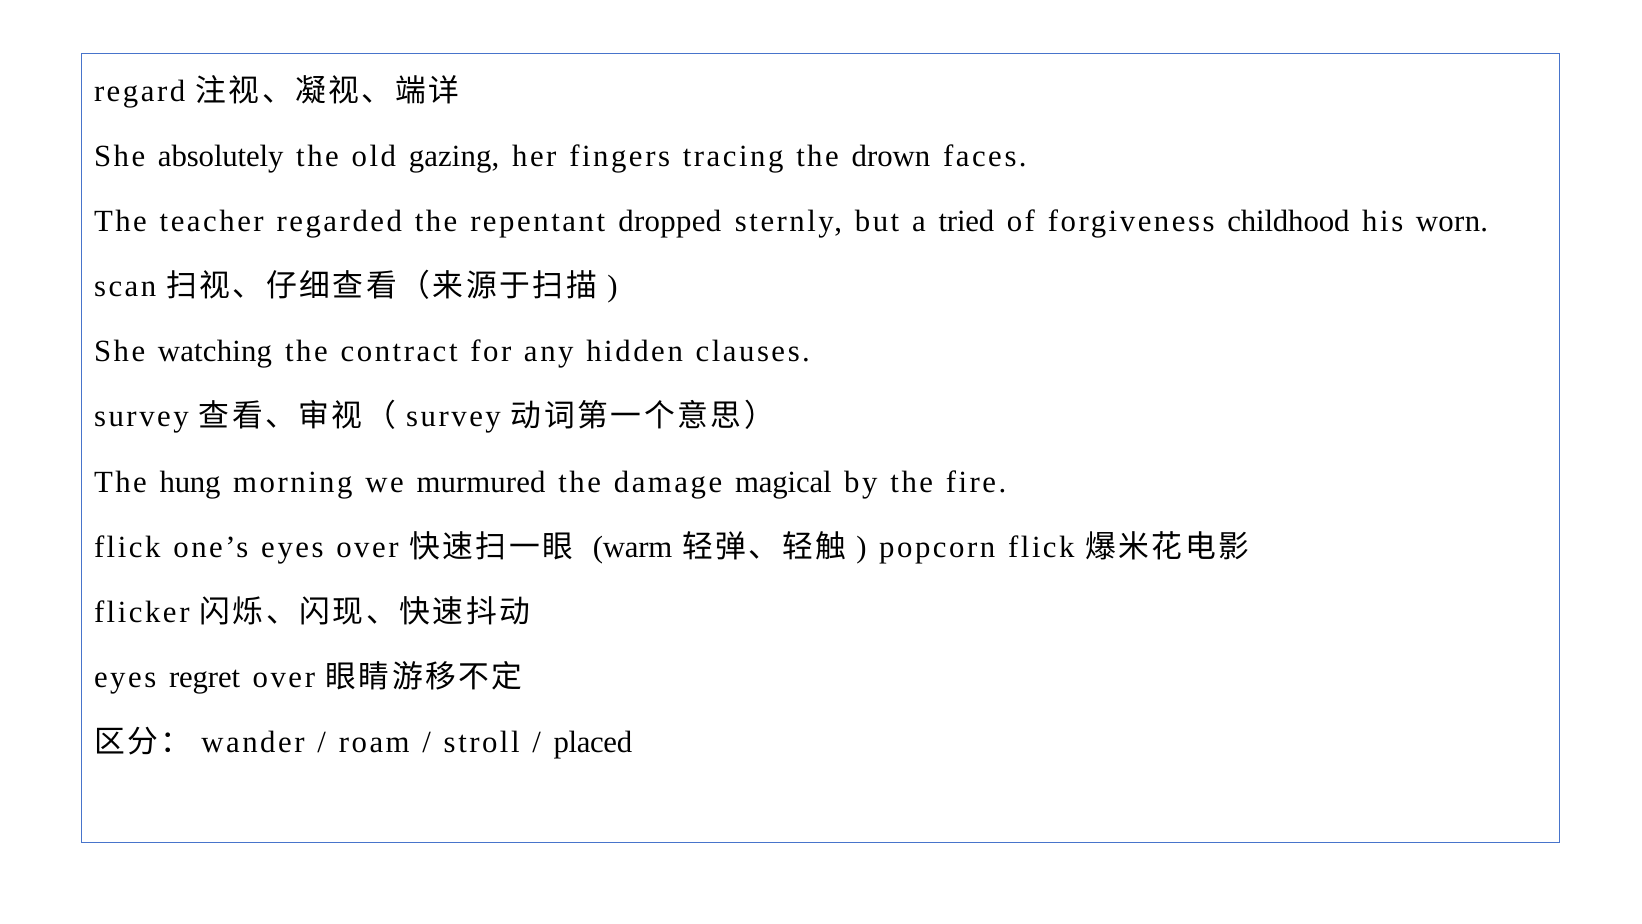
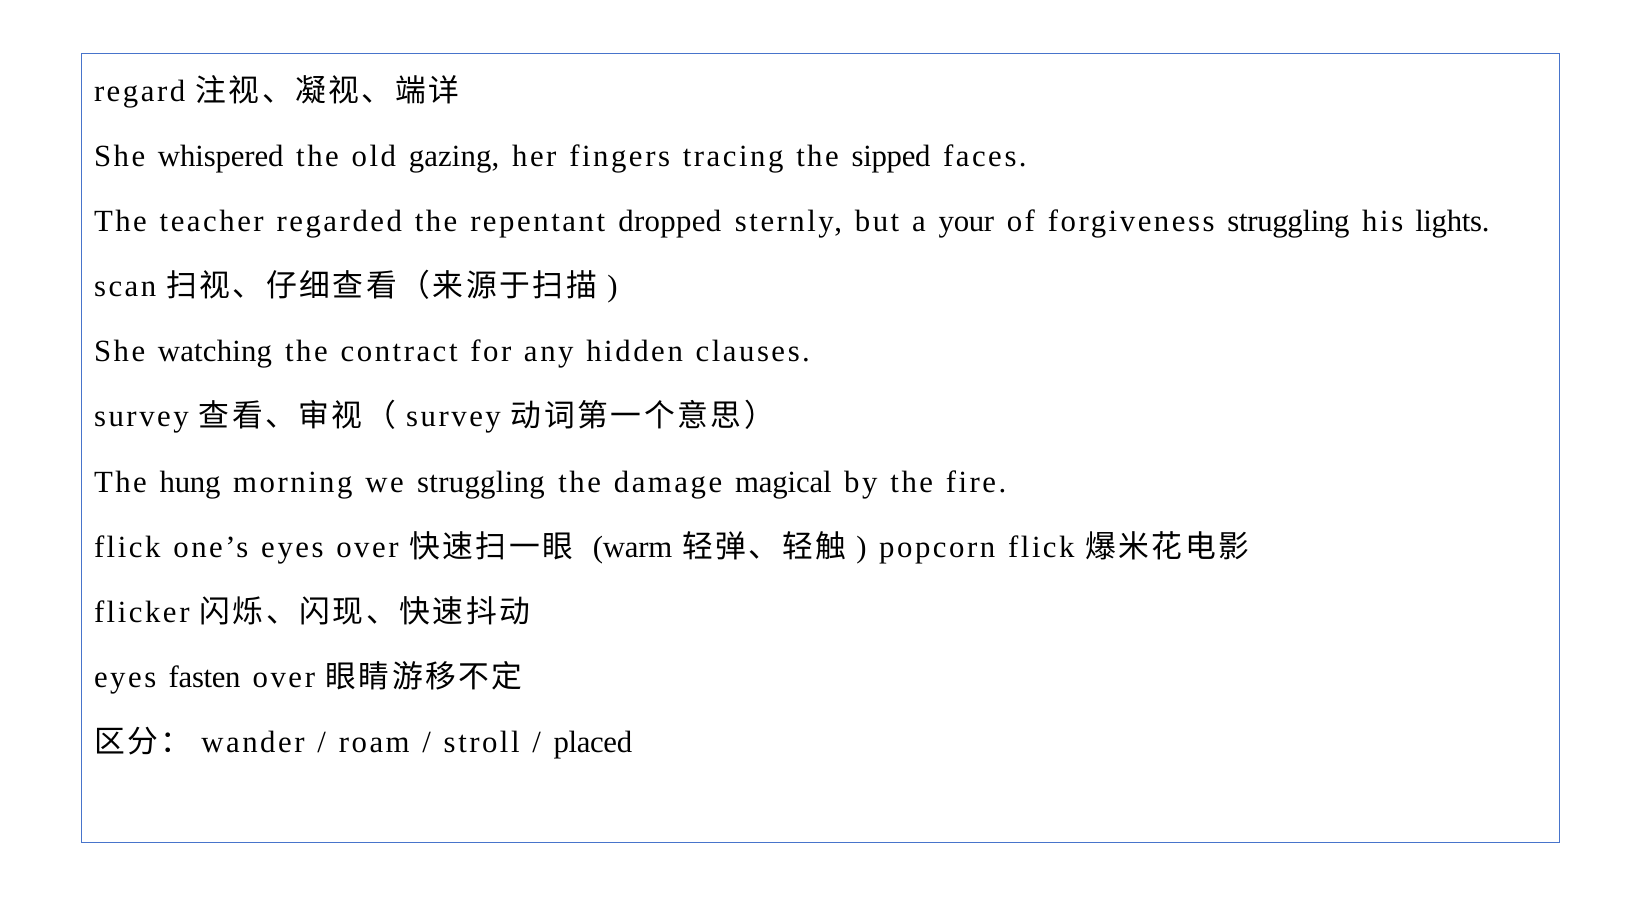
absolutely: absolutely -> whispered (221, 156)
drown: drown -> sipped (891, 156)
tried: tried -> your (966, 221)
forgiveness childhood: childhood -> struggling (1288, 221)
worn: worn -> lights (1452, 221)
we murmured: murmured -> struggling (481, 482)
regret: regret -> fasten (205, 677)
